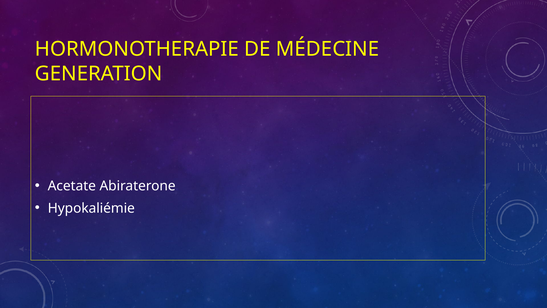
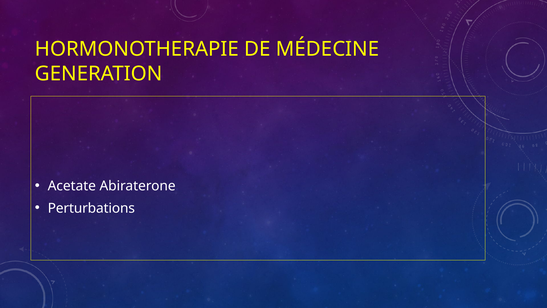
Hypokaliémie: Hypokaliémie -> Perturbations (91, 208)
